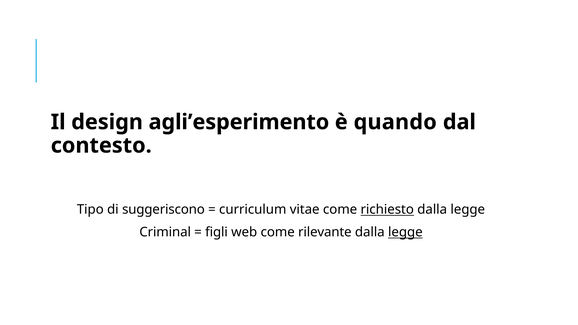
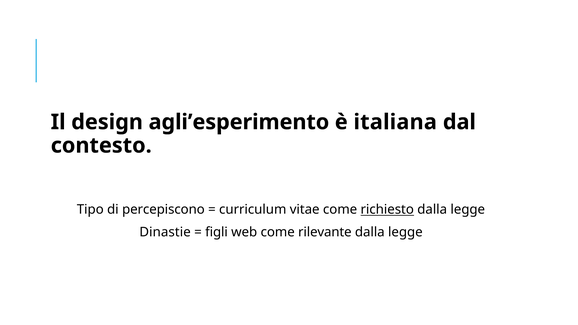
quando: quando -> italiana (395, 122)
suggeriscono: suggeriscono -> percepiscono (163, 210)
Criminal: Criminal -> Dinastie (165, 232)
legge underline: present -> none (405, 232)
